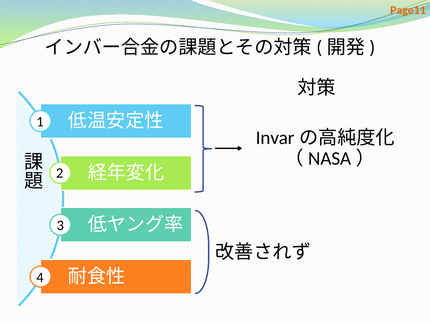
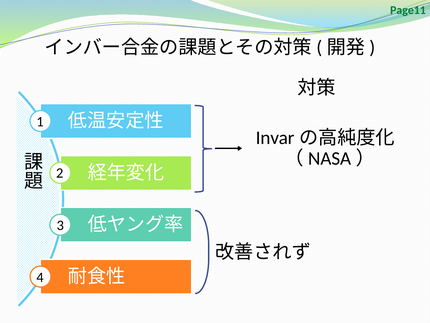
Page11 colour: orange -> green (408, 10)
